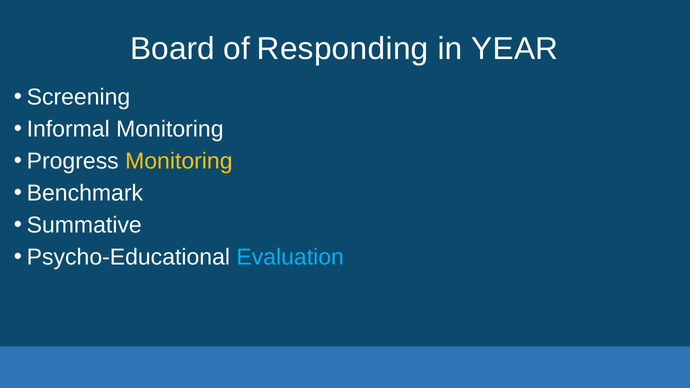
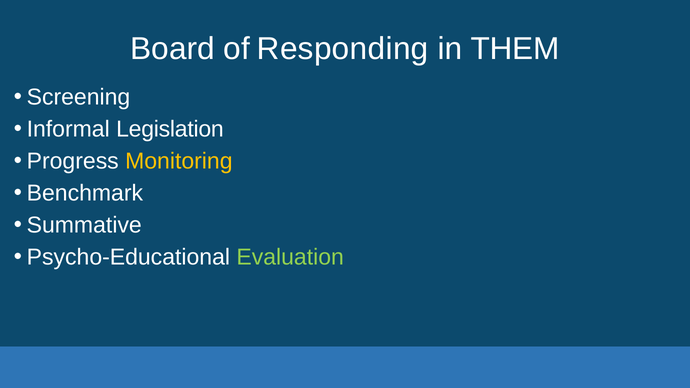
YEAR: YEAR -> THEM (515, 49)
Informal Monitoring: Monitoring -> Legislation (170, 129)
Evaluation colour: light blue -> light green (290, 257)
